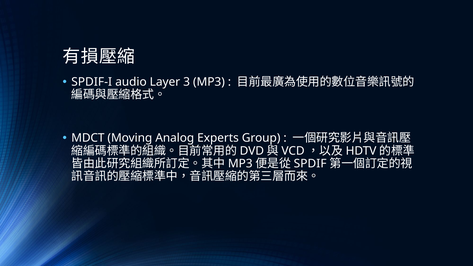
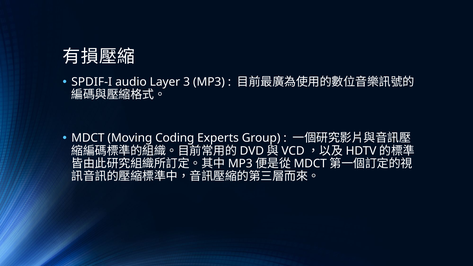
Analog: Analog -> Coding (175, 138)
SPDIF: SPDIF -> MDCT (310, 164)
